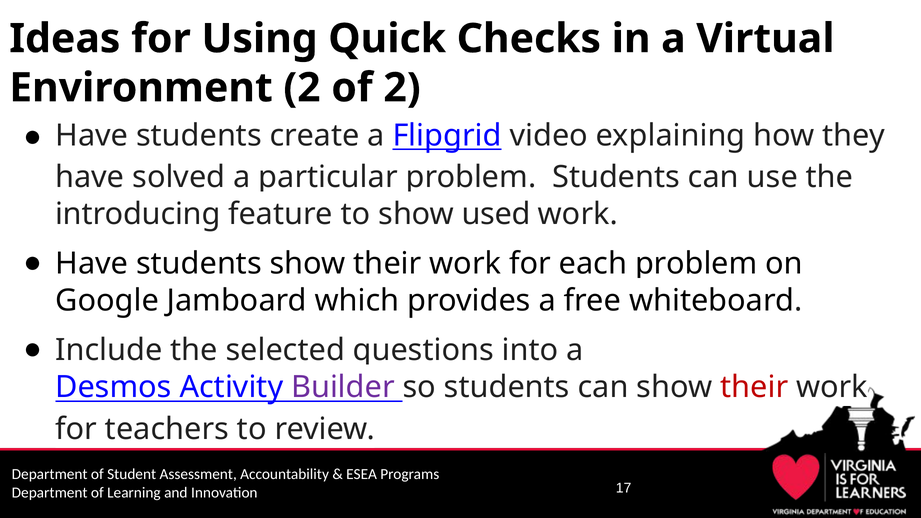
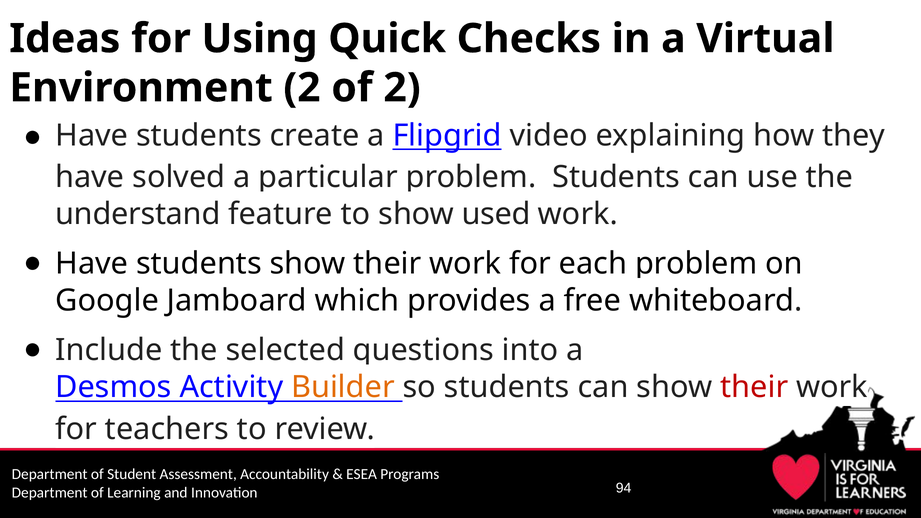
introducing: introducing -> understand (138, 214)
Builder colour: purple -> orange (343, 387)
17: 17 -> 94 (624, 488)
